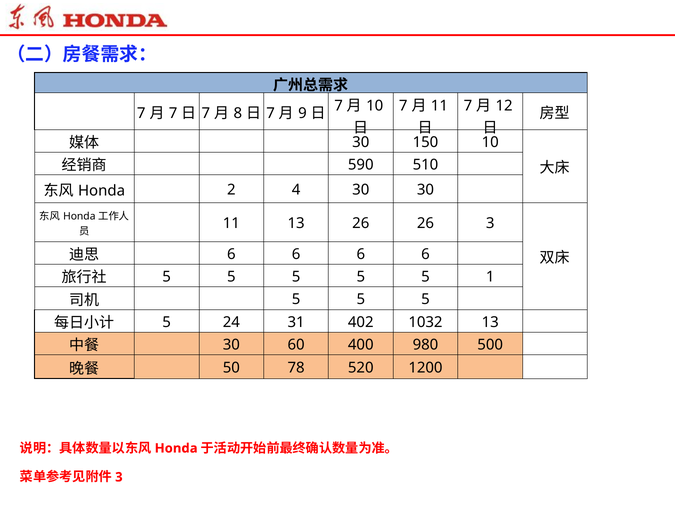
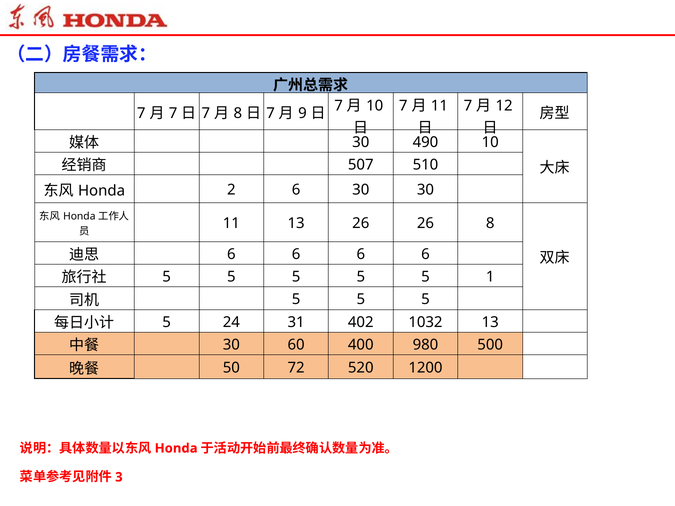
150: 150 -> 490 (425, 142)
590: 590 -> 507 (361, 165)
2 4: 4 -> 6 (296, 190)
26 3: 3 -> 8 (490, 223)
78: 78 -> 72 (296, 368)
